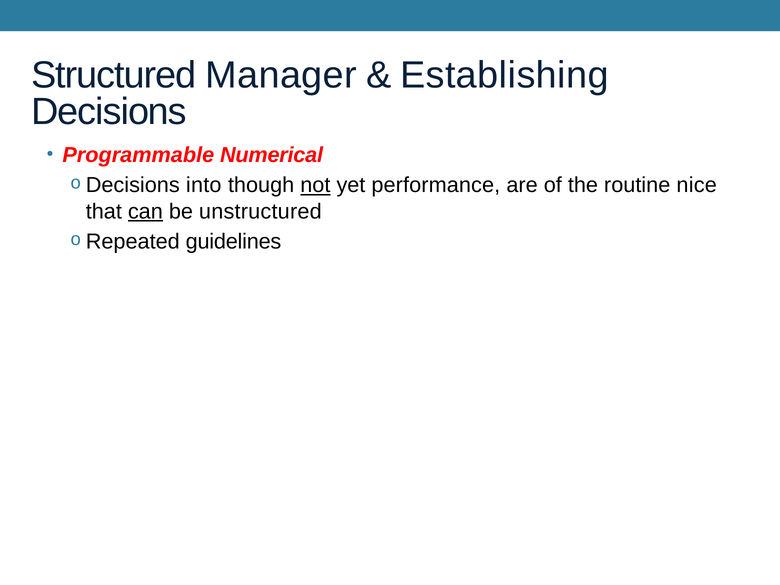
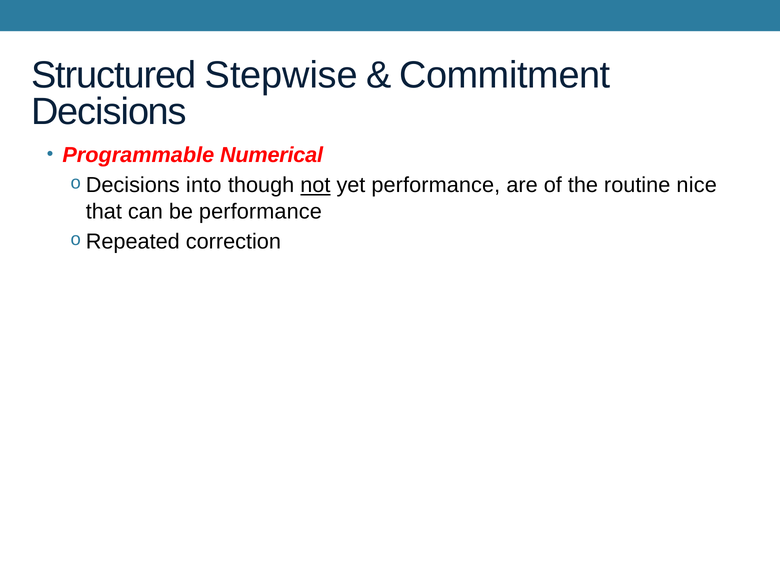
Manager: Manager -> Stepwise (281, 75)
Establishing: Establishing -> Commitment (505, 75)
can underline: present -> none (145, 211)
be unstructured: unstructured -> performance (260, 211)
guidelines: guidelines -> correction (233, 242)
